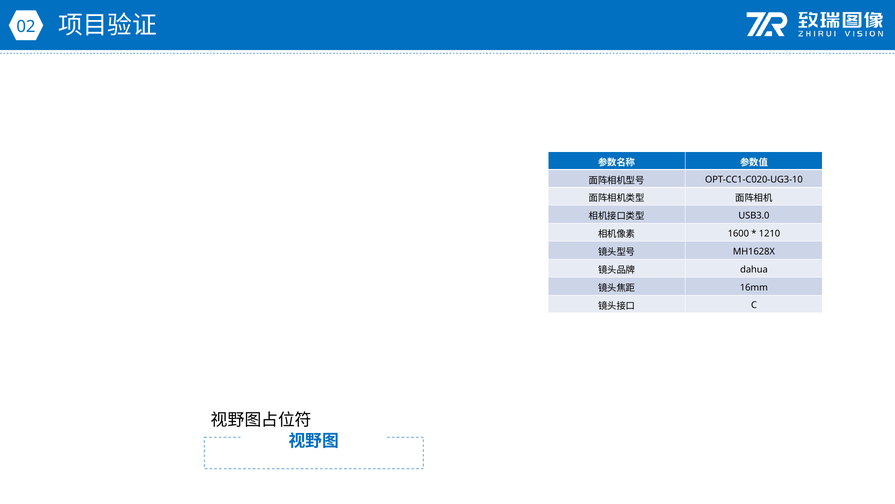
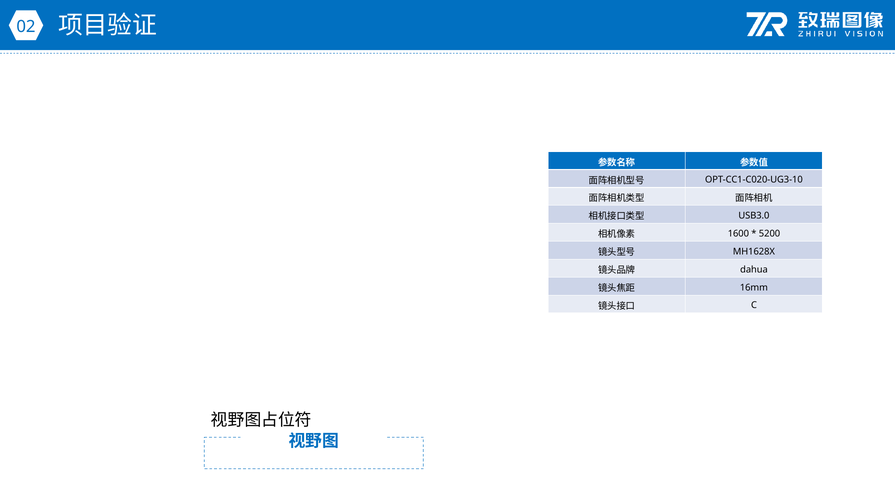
1210: 1210 -> 5200 (770, 233)
